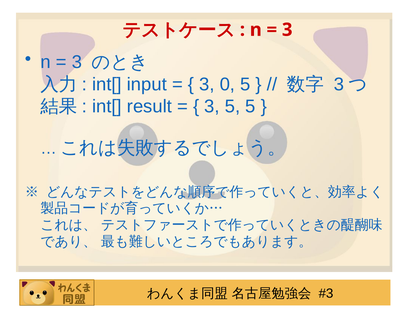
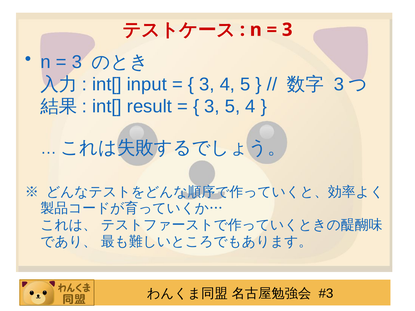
3 0: 0 -> 4 (227, 84)
5 5: 5 -> 4 (250, 106)
